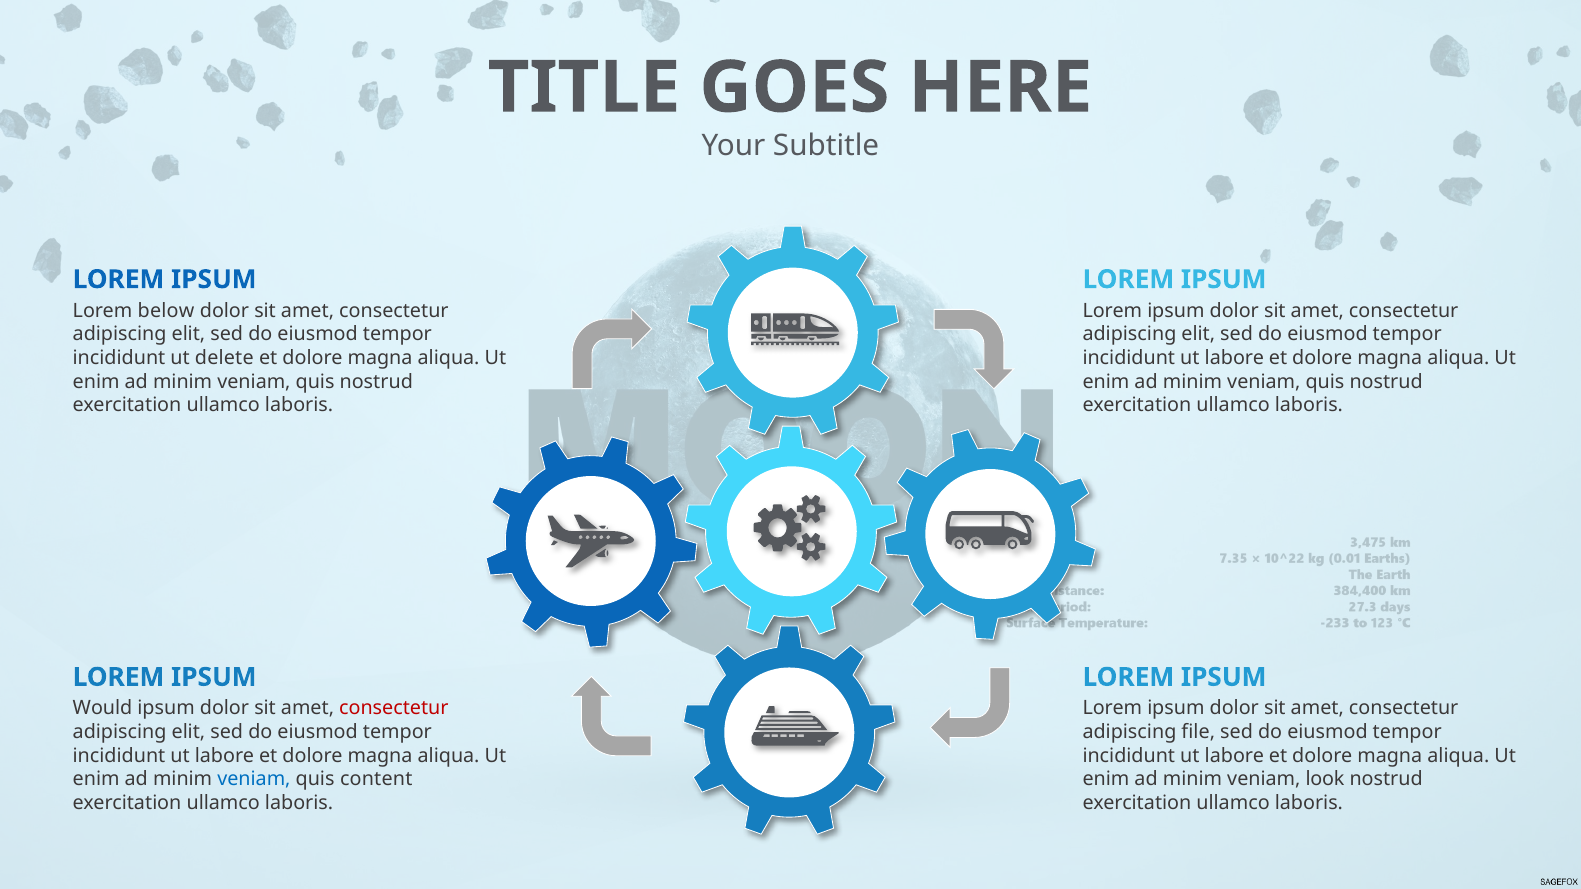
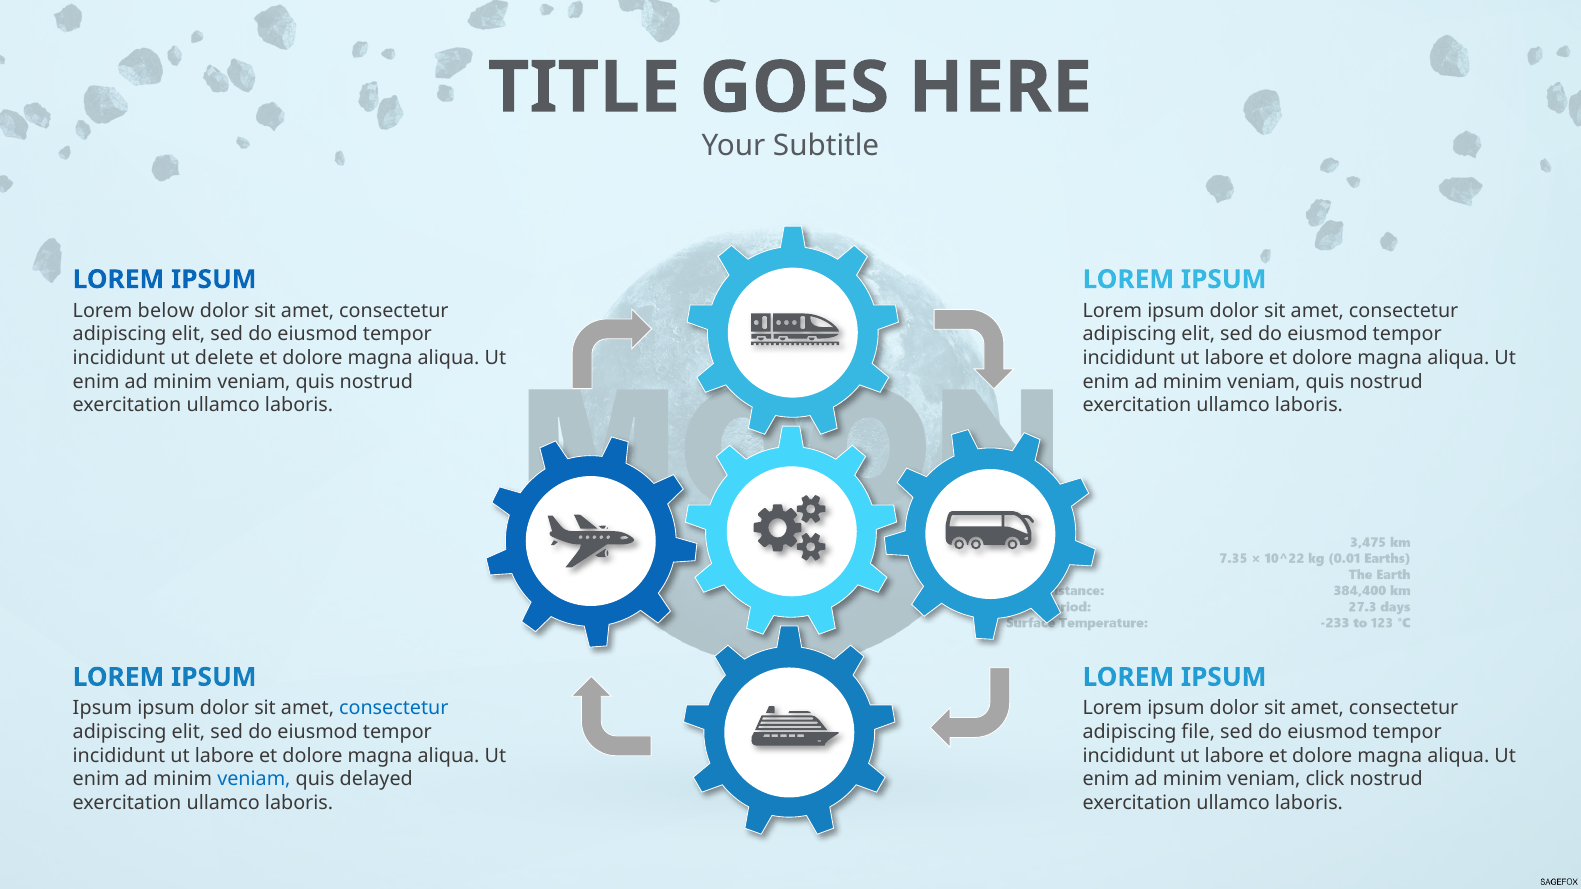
Would: Would -> Ipsum (102, 709)
consectetur colour: red -> blue (394, 709)
content: content -> delayed (376, 780)
look: look -> click (1325, 780)
